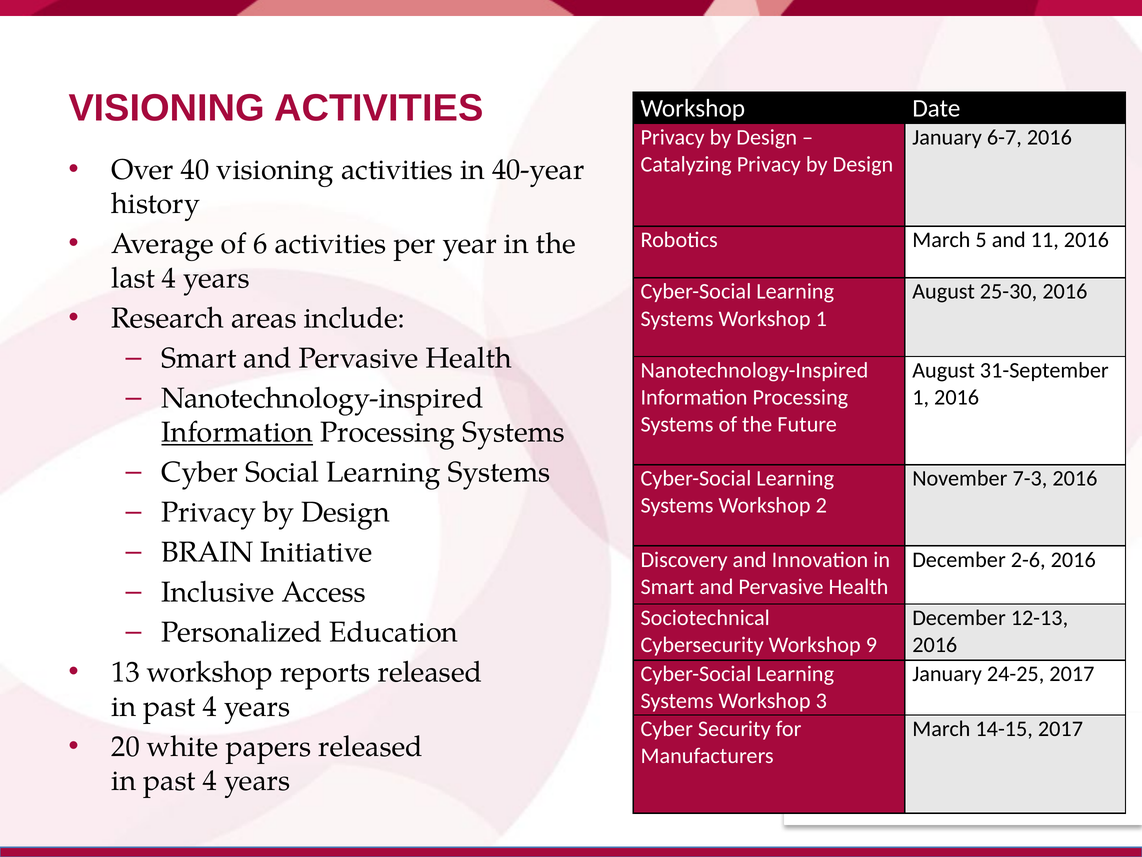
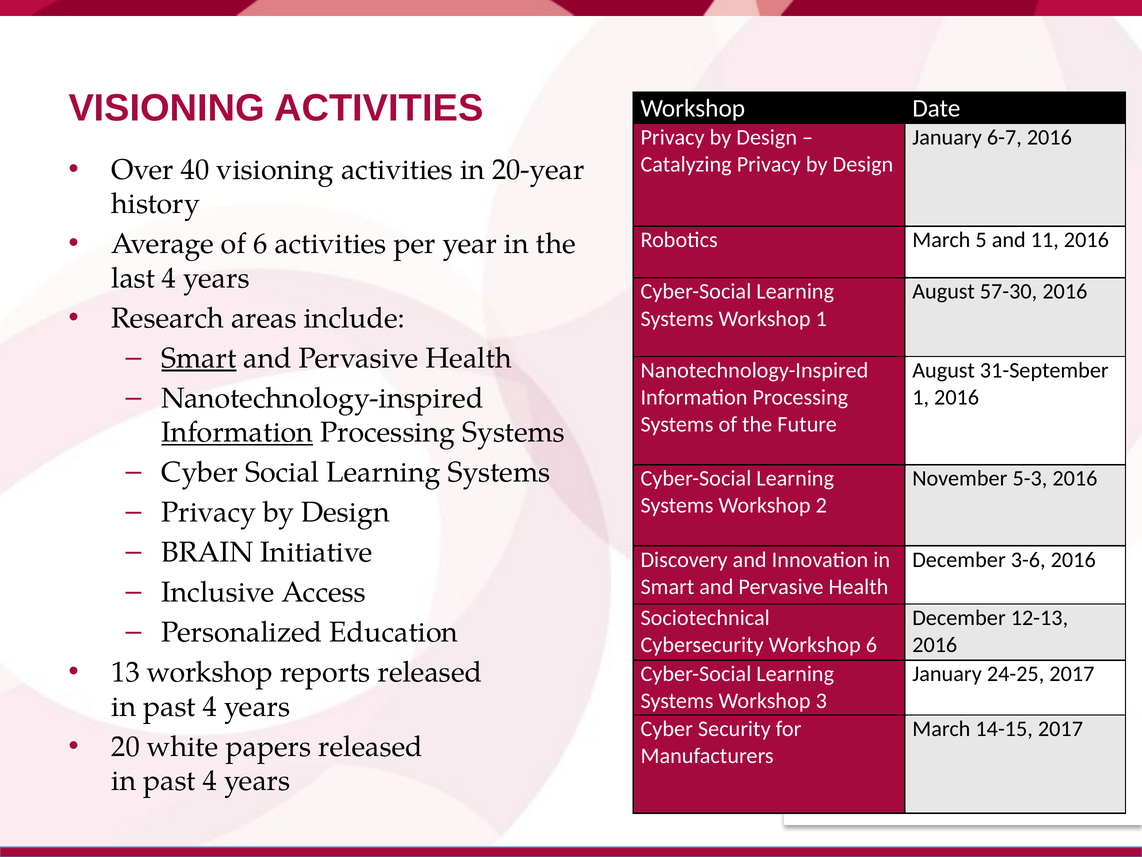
40-year: 40-year -> 20-year (538, 170)
25-30: 25-30 -> 57-30 (1009, 291)
Smart underline: none -> present (199, 358)
7-3: 7-3 -> 5-3 (1030, 478)
2-6: 2-6 -> 3-6 (1028, 559)
Workshop 9: 9 -> 6 (871, 644)
